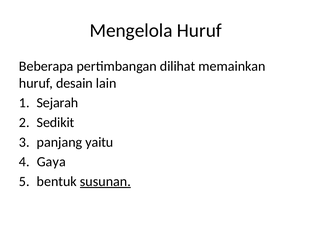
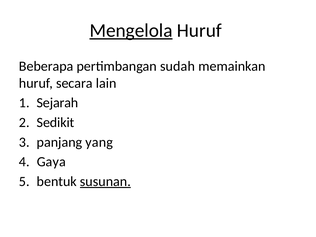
Mengelola underline: none -> present (131, 31)
dilihat: dilihat -> sudah (178, 66)
desain: desain -> secara (74, 83)
yaitu: yaitu -> yang (99, 142)
